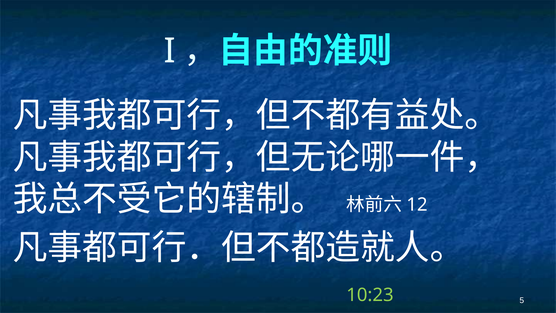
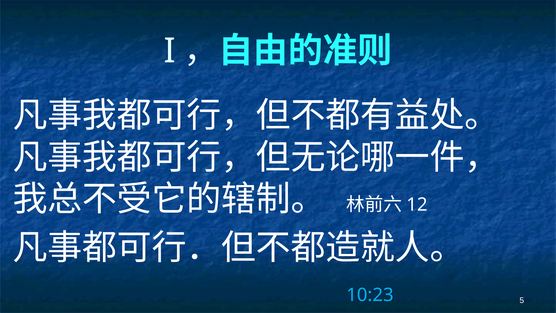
10:23 colour: light green -> light blue (370, 295)
